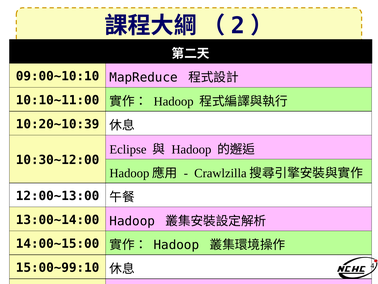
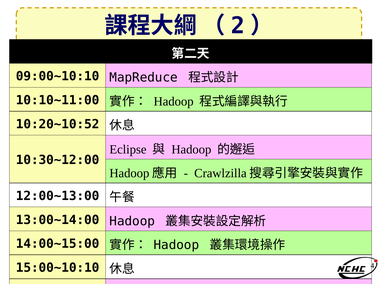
10:20~10:39: 10:20~10:39 -> 10:20~10:52 (58, 124)
15:00~99:10: 15:00~99:10 -> 15:00~10:10 (58, 267)
